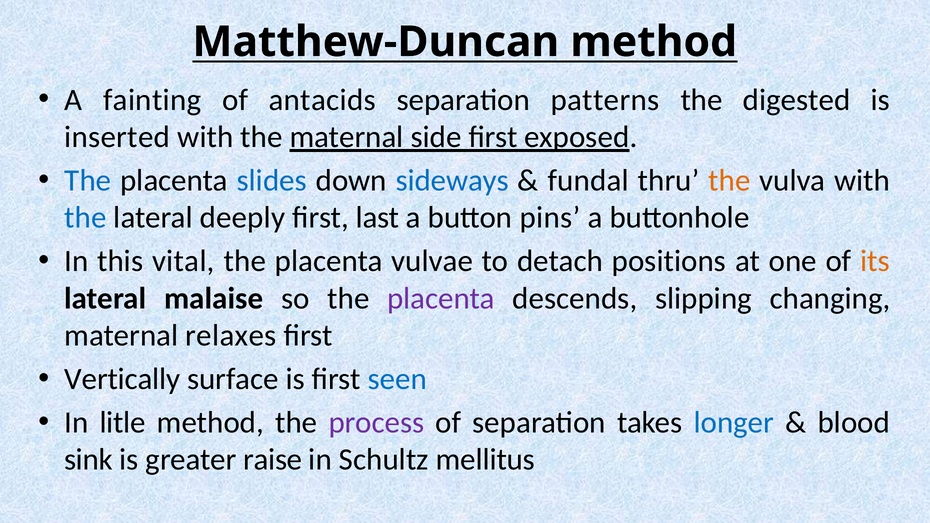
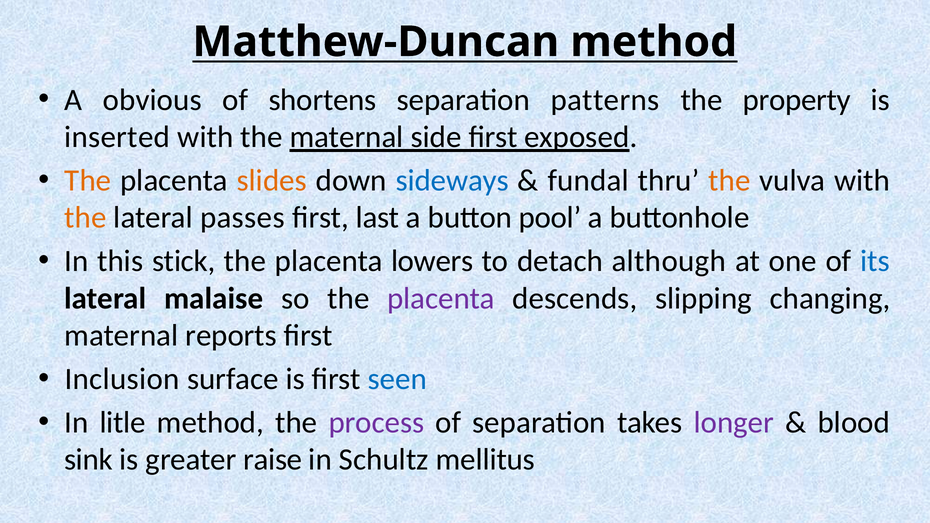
fainting: fainting -> obvious (152, 100)
antacids: antacids -> shortens (323, 100)
digested: digested -> property (797, 100)
The colour: blue -> orange (88, 181)
slides colour: blue -> orange (272, 181)
the colour: blue -> orange (85, 218)
deeply: deeply -> passes (242, 218)
pins: pins -> pool (550, 218)
vital: vital -> stick (184, 261)
vulvae: vulvae -> lowers (432, 261)
positions: positions -> although (669, 261)
its colour: orange -> blue (875, 261)
relaxes: relaxes -> reports (231, 336)
Vertically: Vertically -> Inclusion (122, 379)
longer colour: blue -> purple (734, 423)
